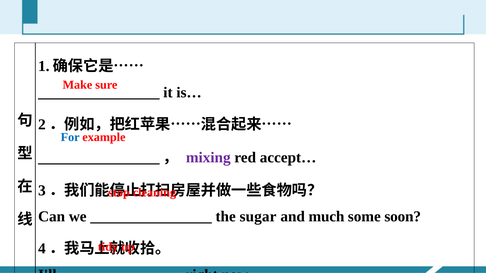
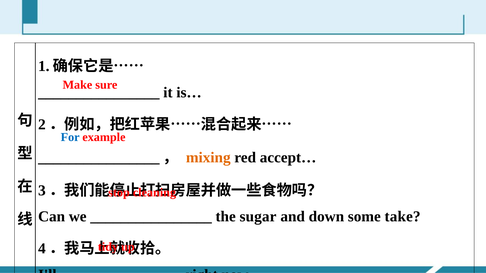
mixing colour: purple -> orange (208, 158)
much: much -> down (326, 217)
soon: soon -> take (403, 217)
